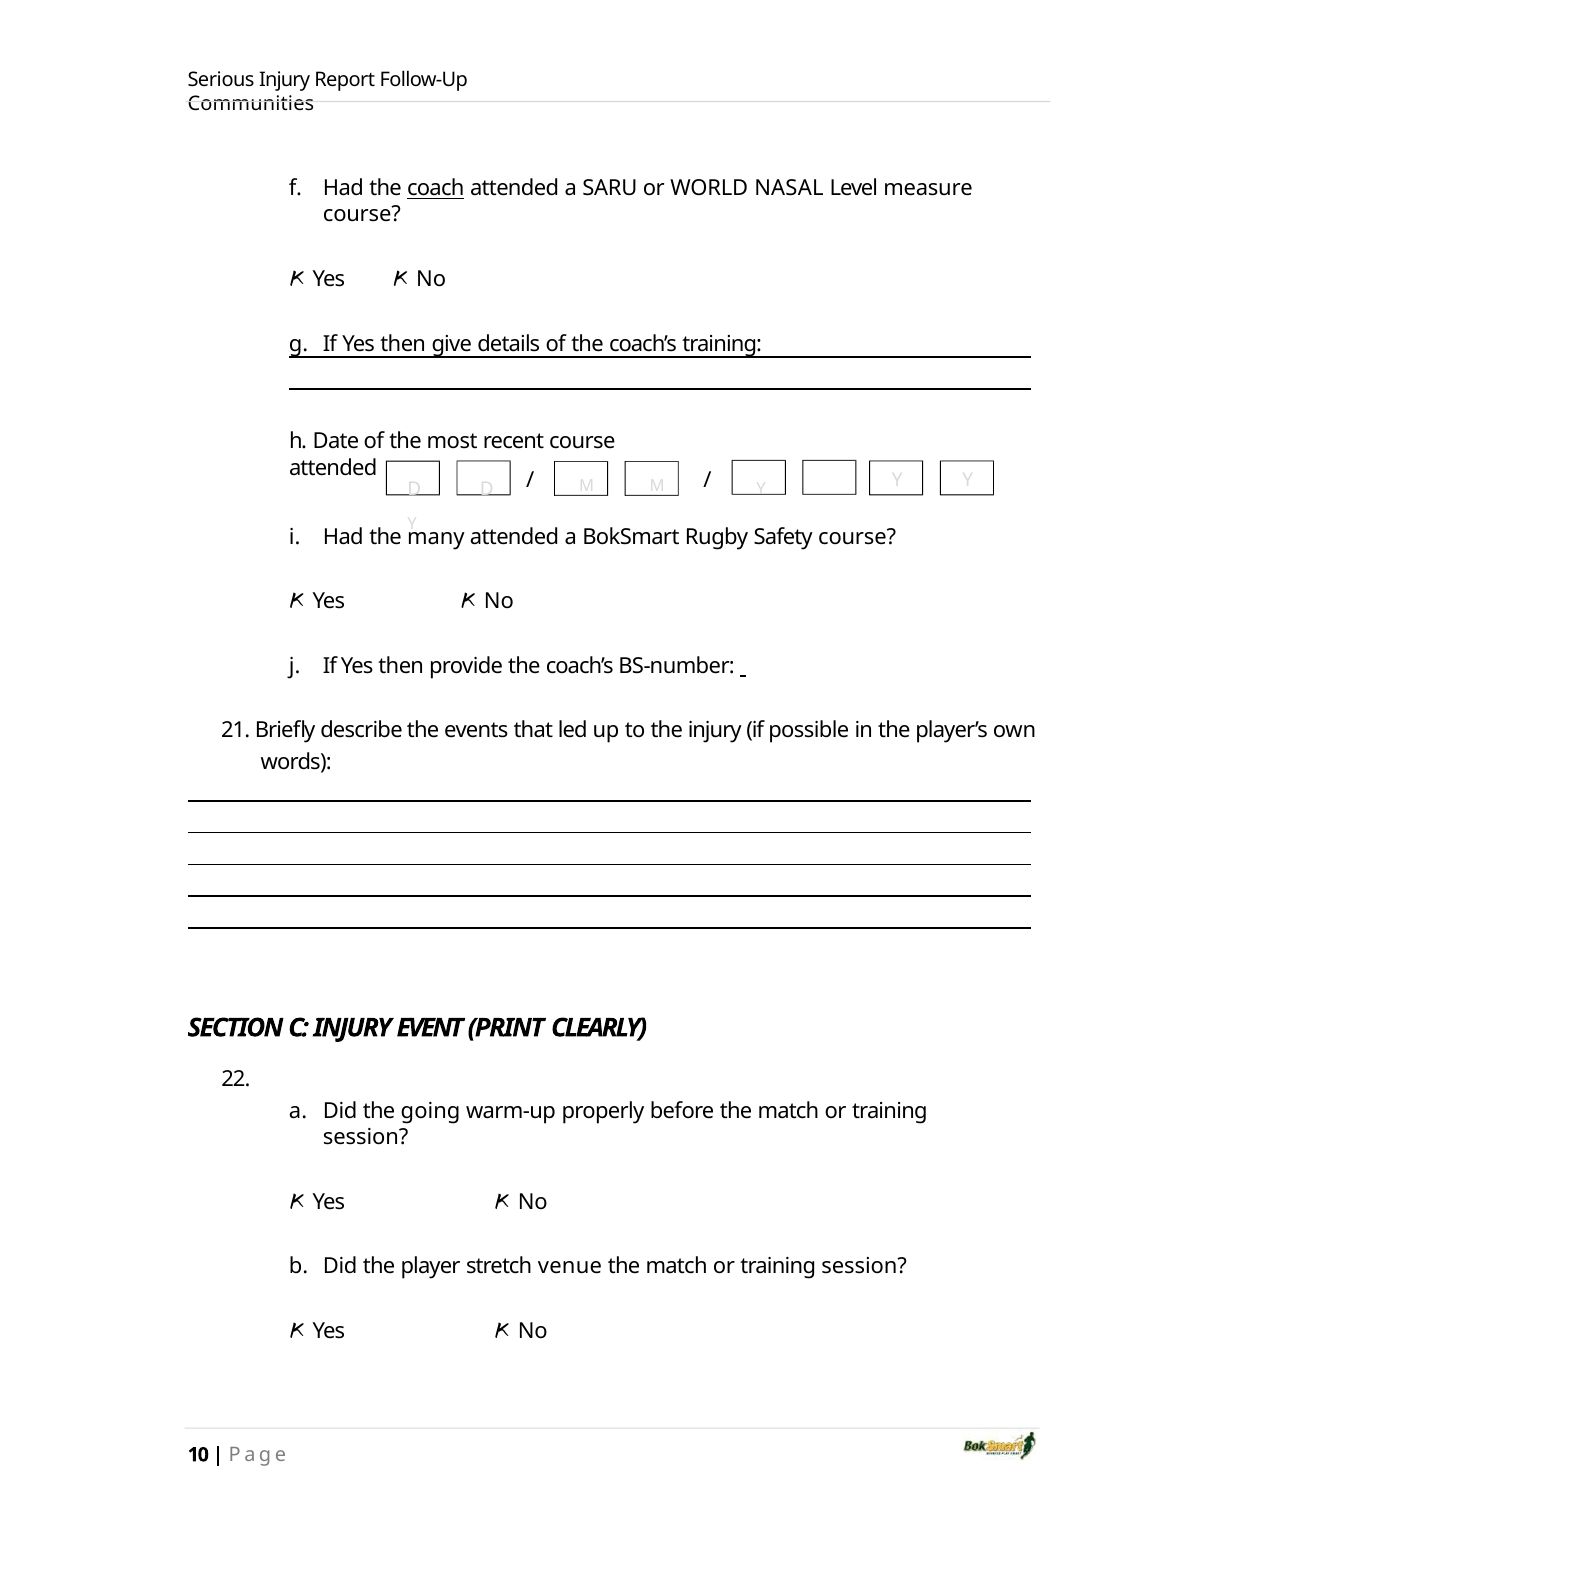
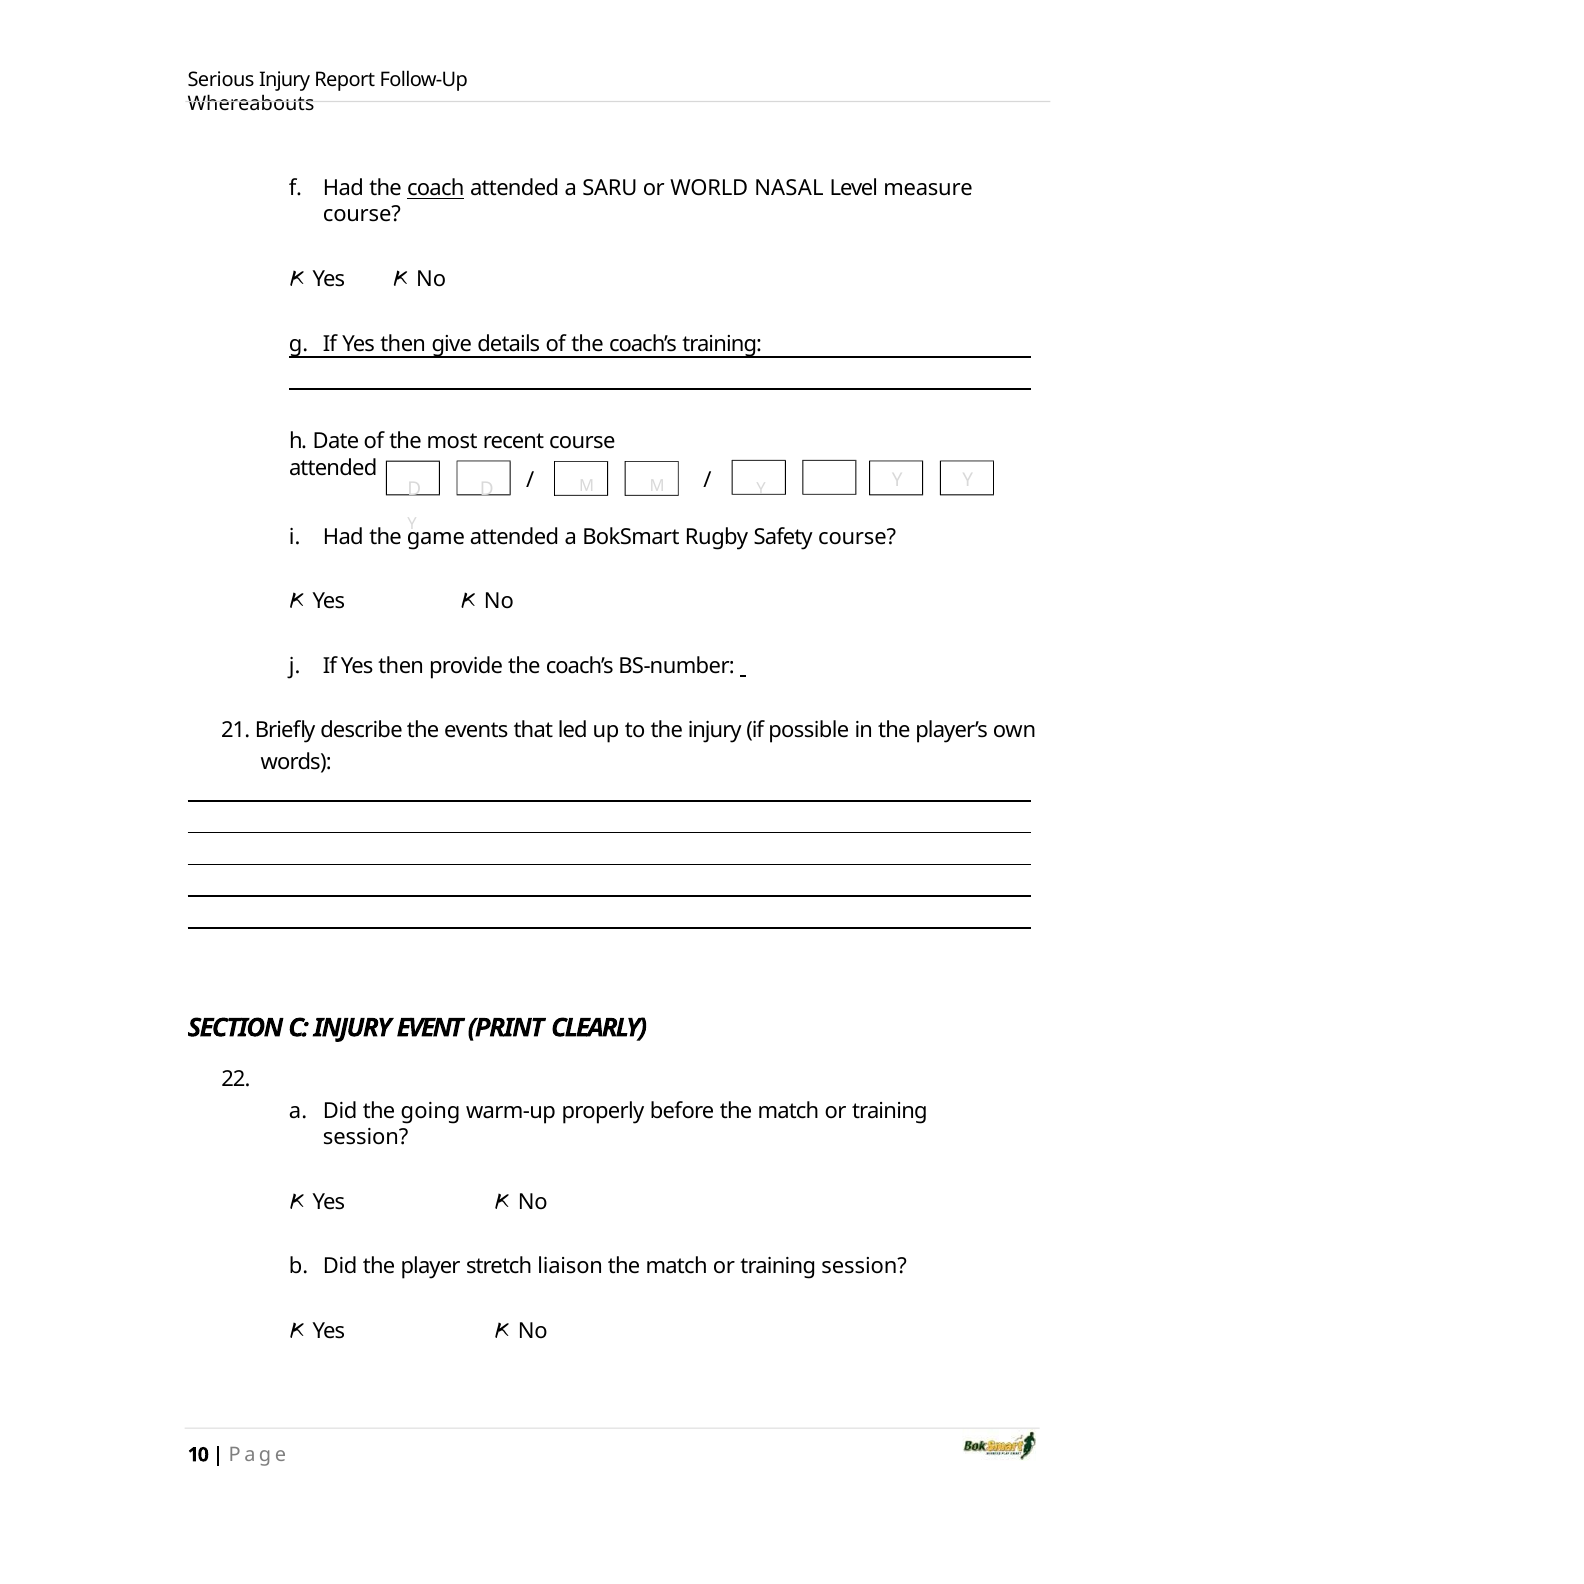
Communities: Communities -> Whereabouts (251, 104)
many: many -> game (436, 537)
venue: venue -> liaison (570, 1267)
